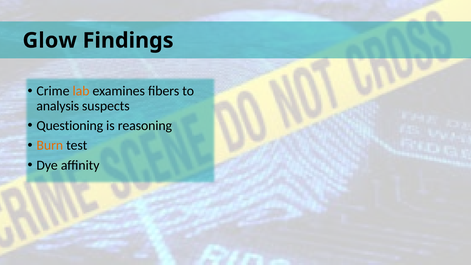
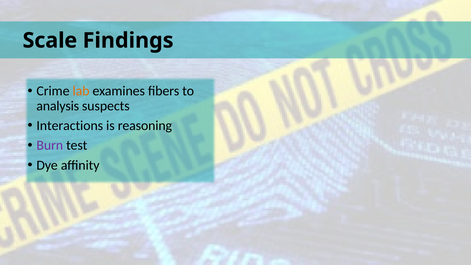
Glow: Glow -> Scale (50, 40)
Questioning: Questioning -> Interactions (70, 126)
Burn colour: orange -> purple (50, 145)
